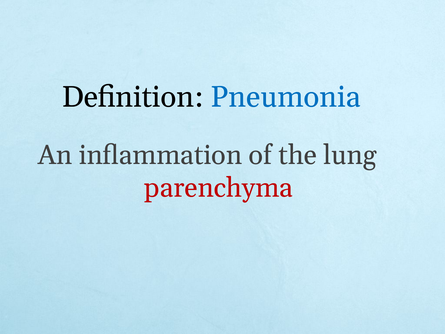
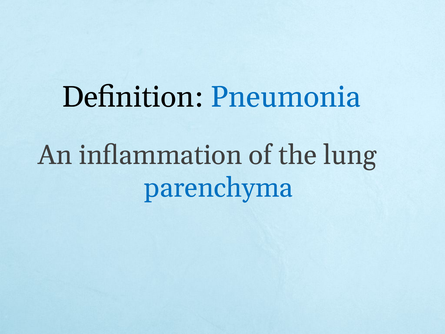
parenchyma colour: red -> blue (219, 188)
